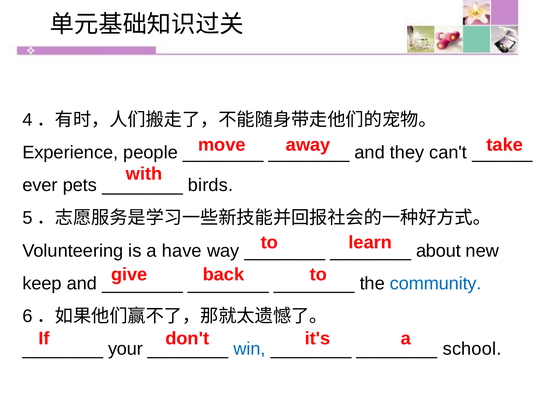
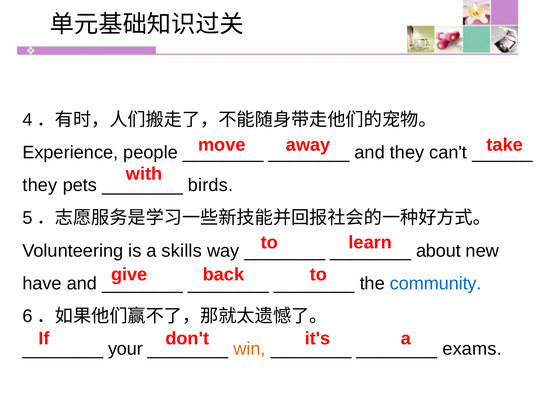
ever: ever -> they (40, 185)
have: have -> skills (182, 251)
keep: keep -> have (42, 283)
win colour: blue -> orange (250, 349)
school: school -> exams (472, 349)
